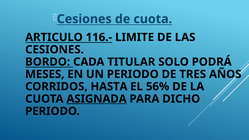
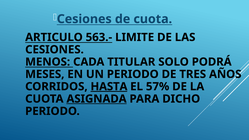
116.-: 116.- -> 563.- (99, 37)
BORDO: BORDO -> MENOS (48, 62)
HASTA underline: none -> present (109, 87)
56%: 56% -> 57% (158, 87)
